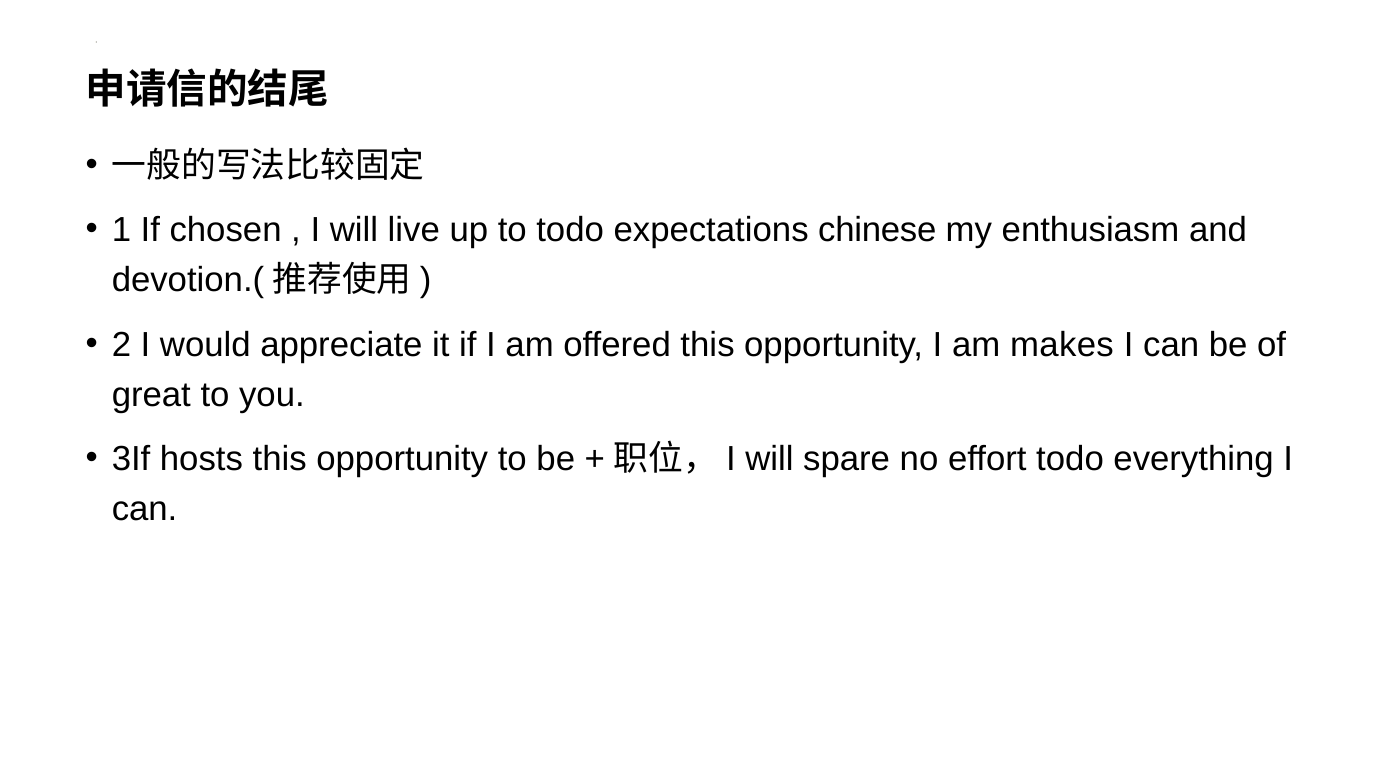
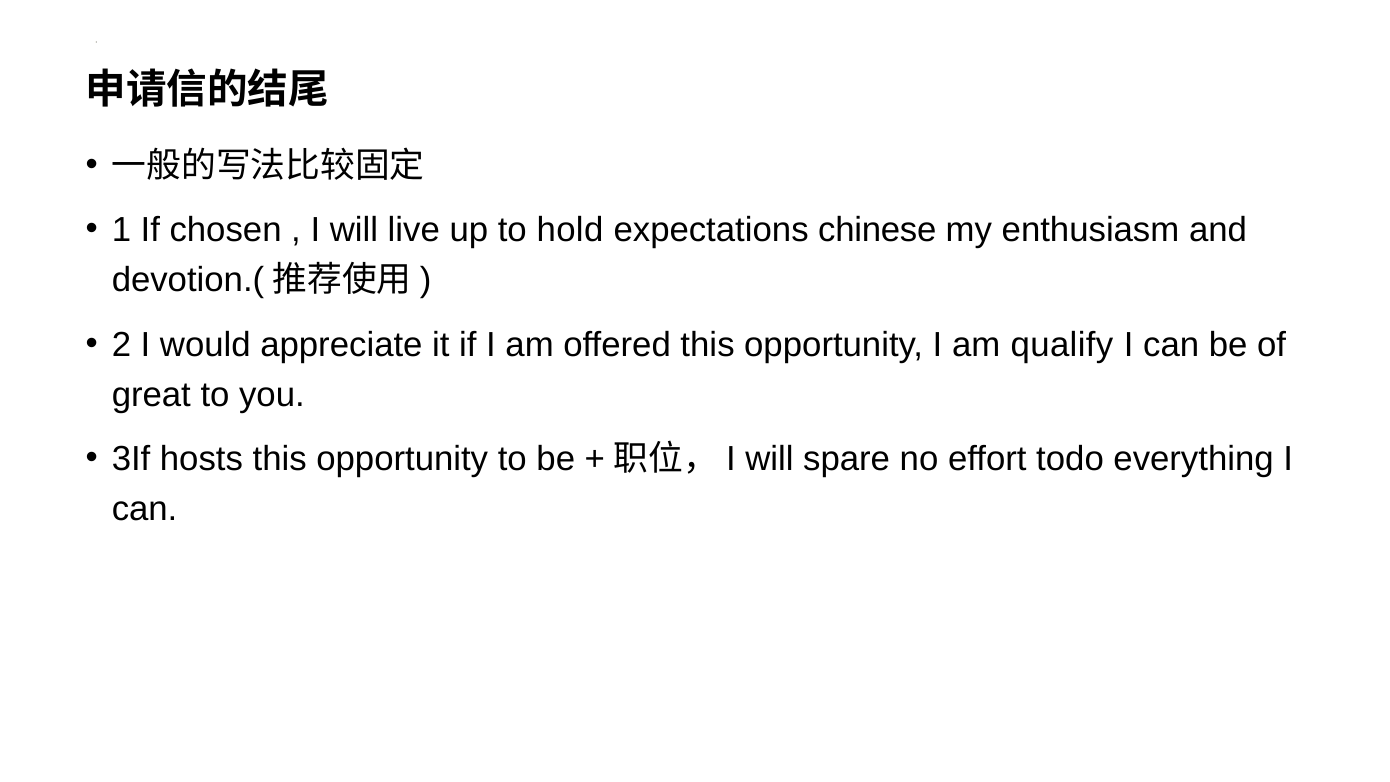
to todo: todo -> hold (570, 230)
makes: makes -> qualify (1062, 345)
